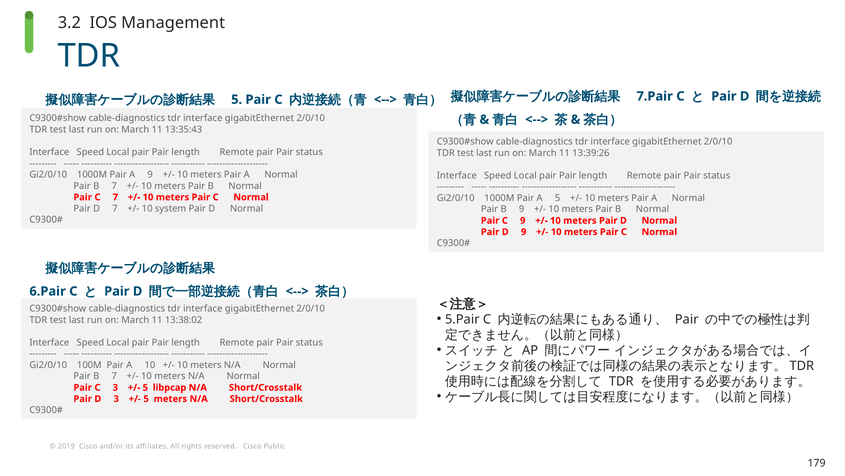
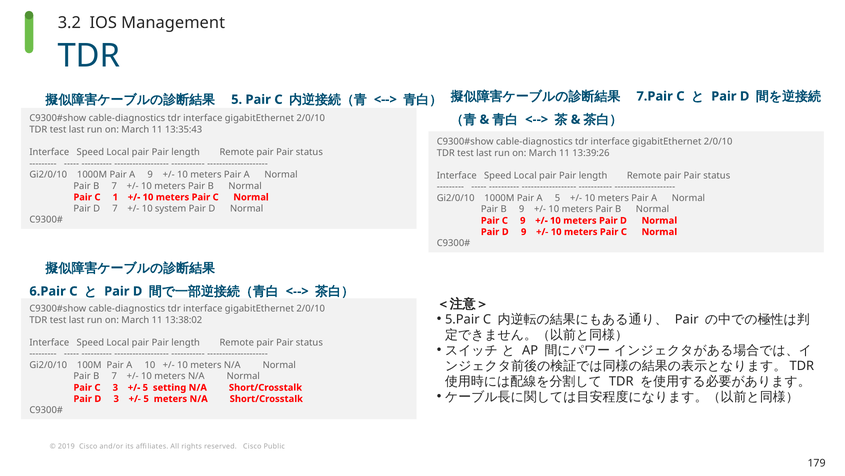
C 7: 7 -> 1 (115, 197)
libpcap: libpcap -> setting (170, 387)
